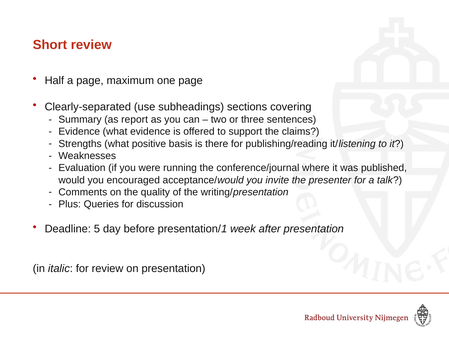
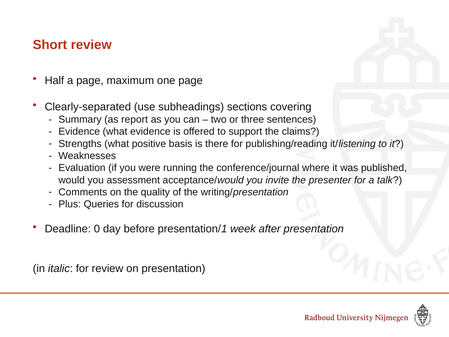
encouraged: encouraged -> assessment (133, 180)
5: 5 -> 0 (97, 229)
